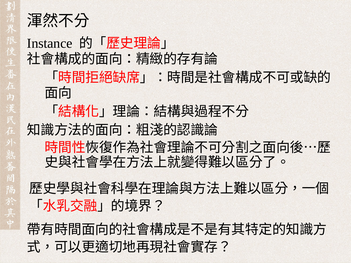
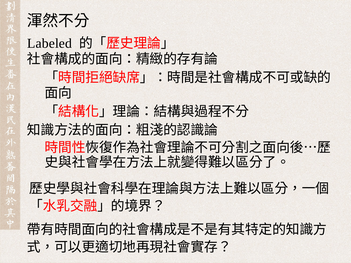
Instance: Instance -> Labeled (50, 44)
